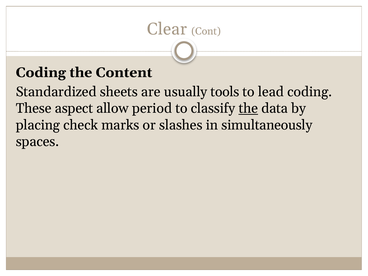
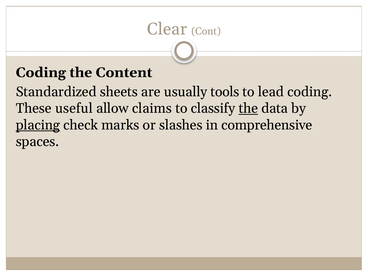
aspect: aspect -> useful (74, 108)
period: period -> claims (152, 108)
placing underline: none -> present (38, 125)
simultaneously: simultaneously -> comprehensive (267, 125)
